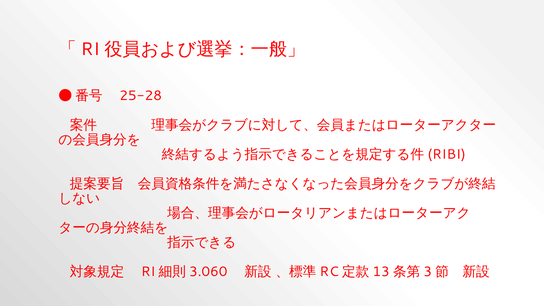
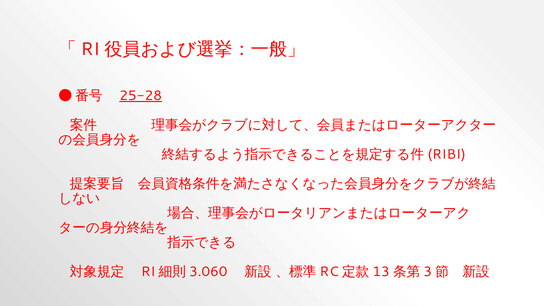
25-28 underline: none -> present (141, 96)
